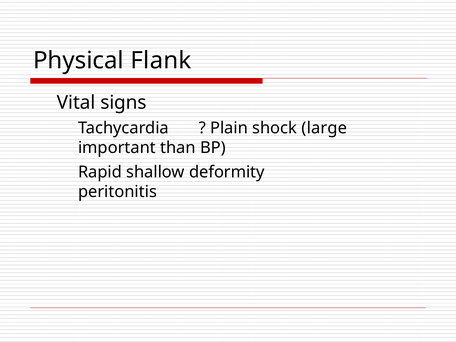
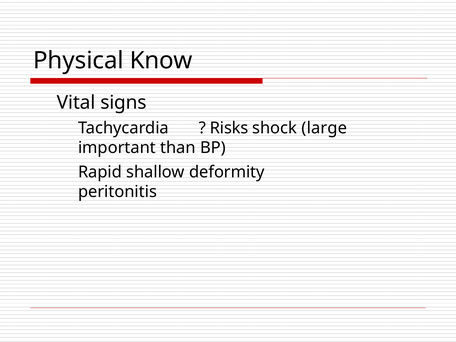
Flank: Flank -> Know (161, 61)
Plain: Plain -> Risks (229, 128)
